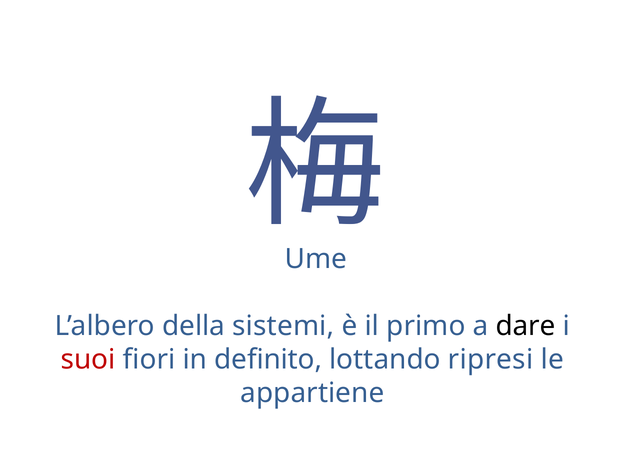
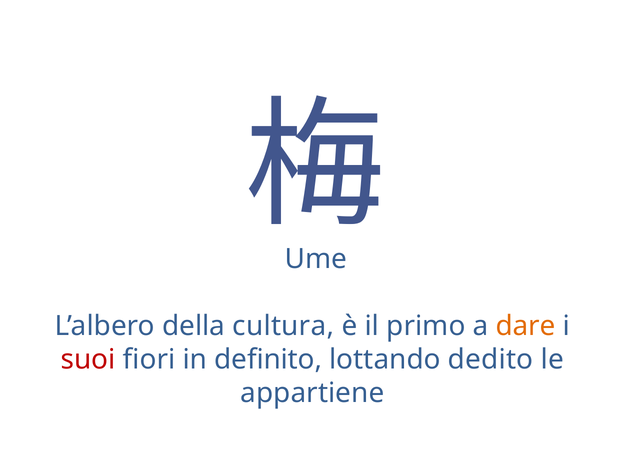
sistemi: sistemi -> cultura (283, 327)
dare colour: black -> orange (526, 327)
ripresi: ripresi -> dedito (491, 360)
